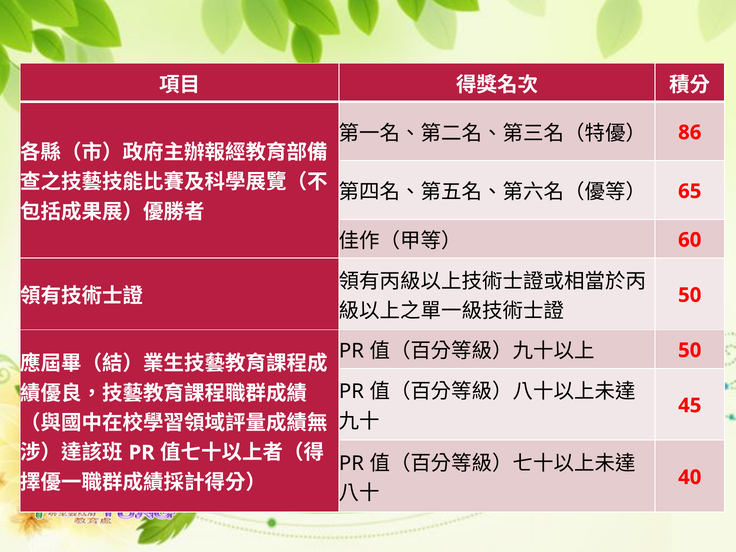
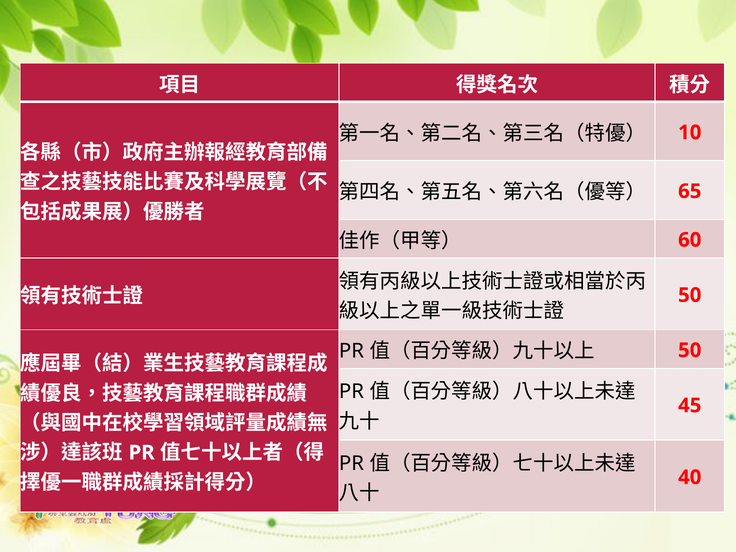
86: 86 -> 10 (690, 132)
